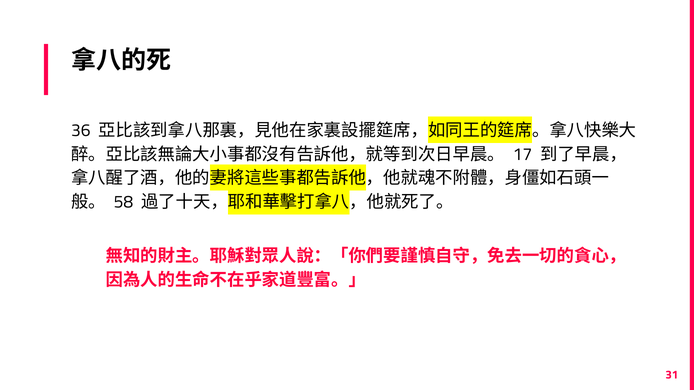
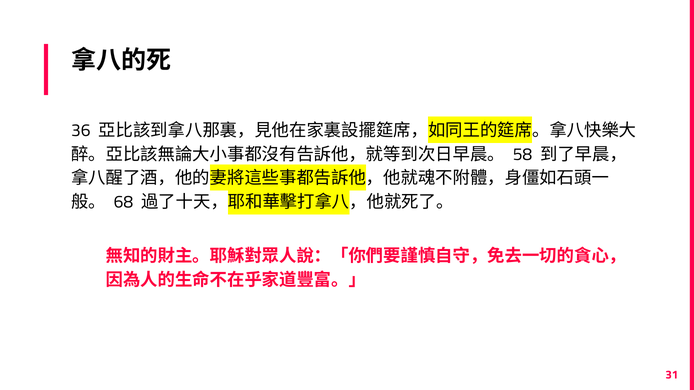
17: 17 -> 58 (522, 154)
58: 58 -> 68 (123, 202)
